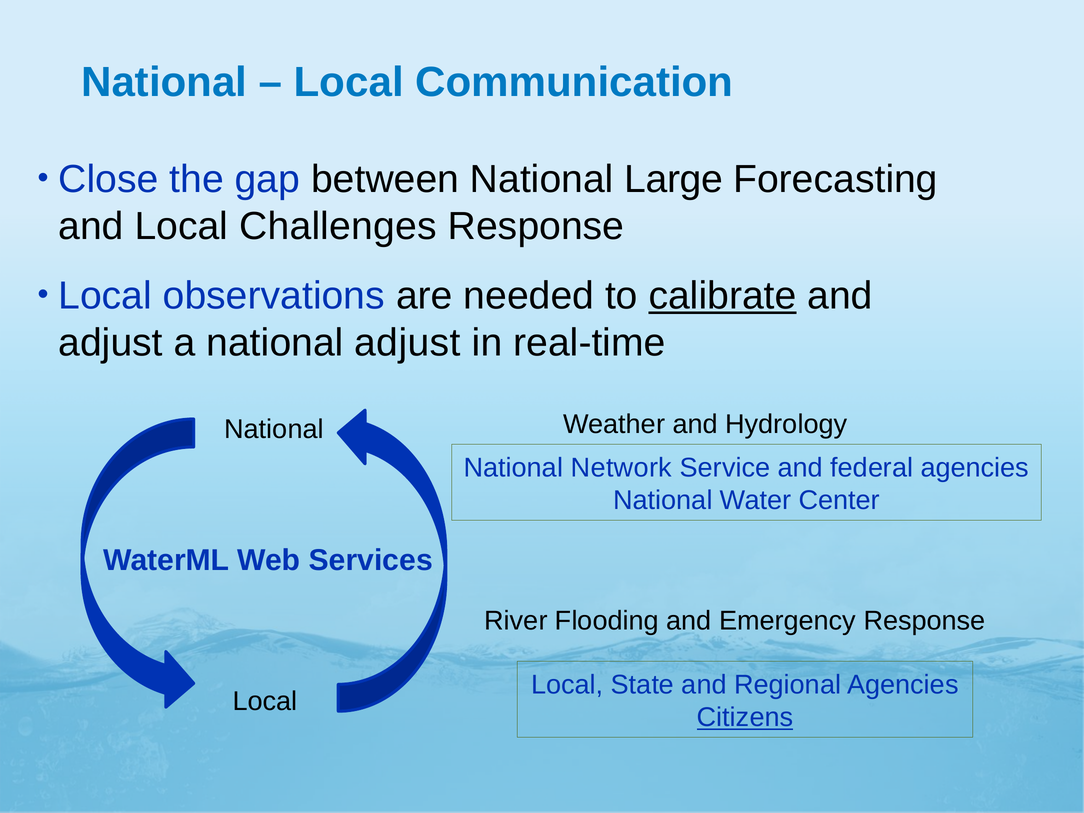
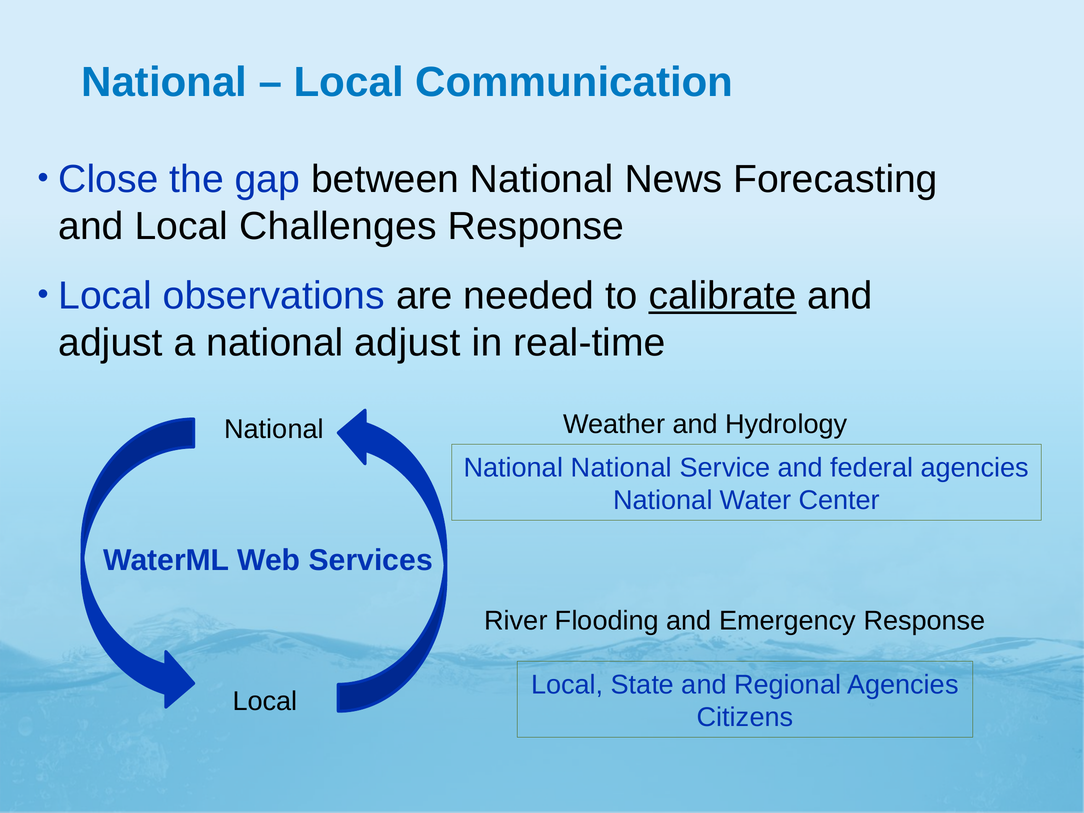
Large: Large -> News (673, 180)
National Network: Network -> National (621, 468)
Citizens underline: present -> none (745, 717)
